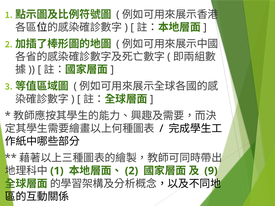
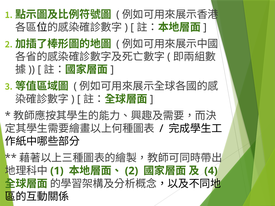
9: 9 -> 4 (211, 171)
